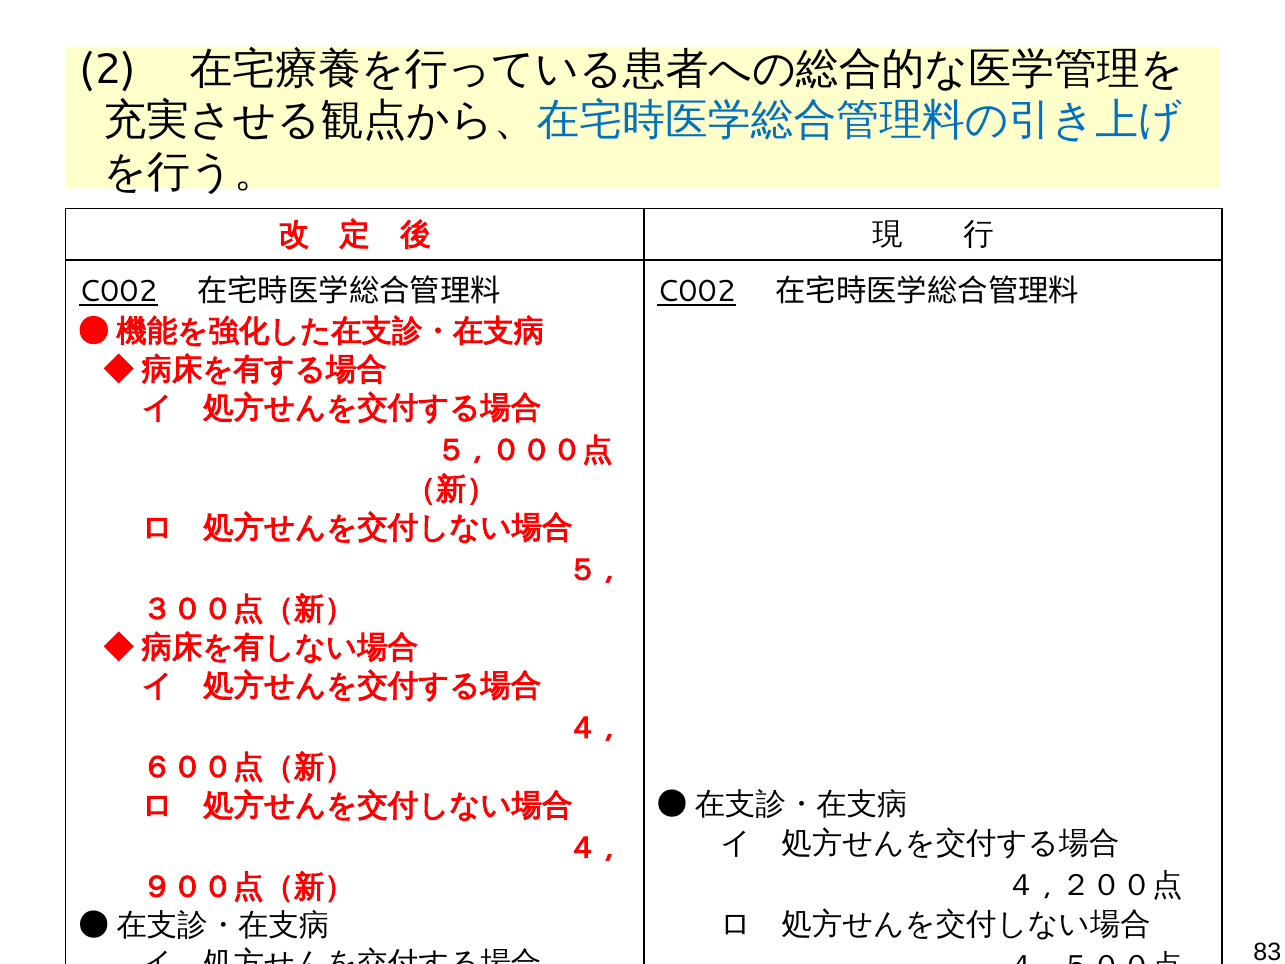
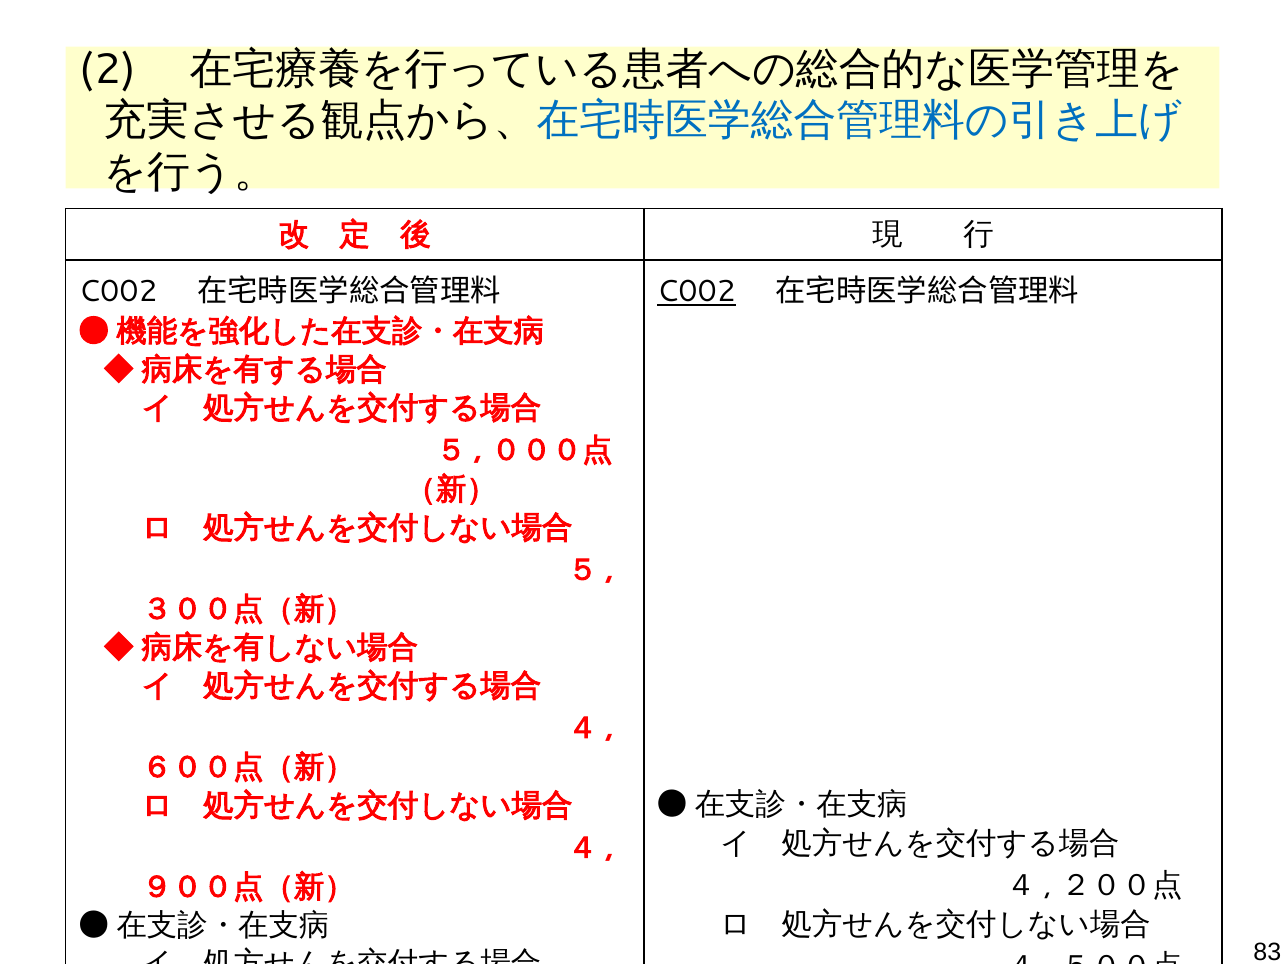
C002 underline: present -> none (118, 292)
